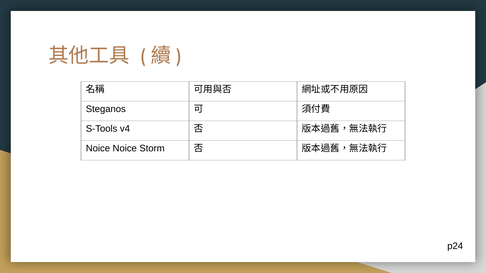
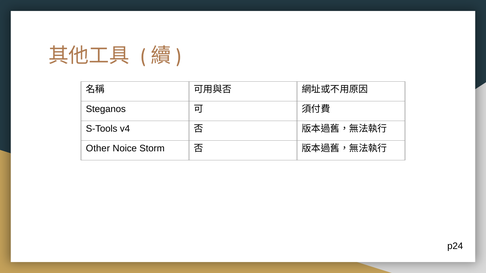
Noice: Noice -> Other (98, 149)
